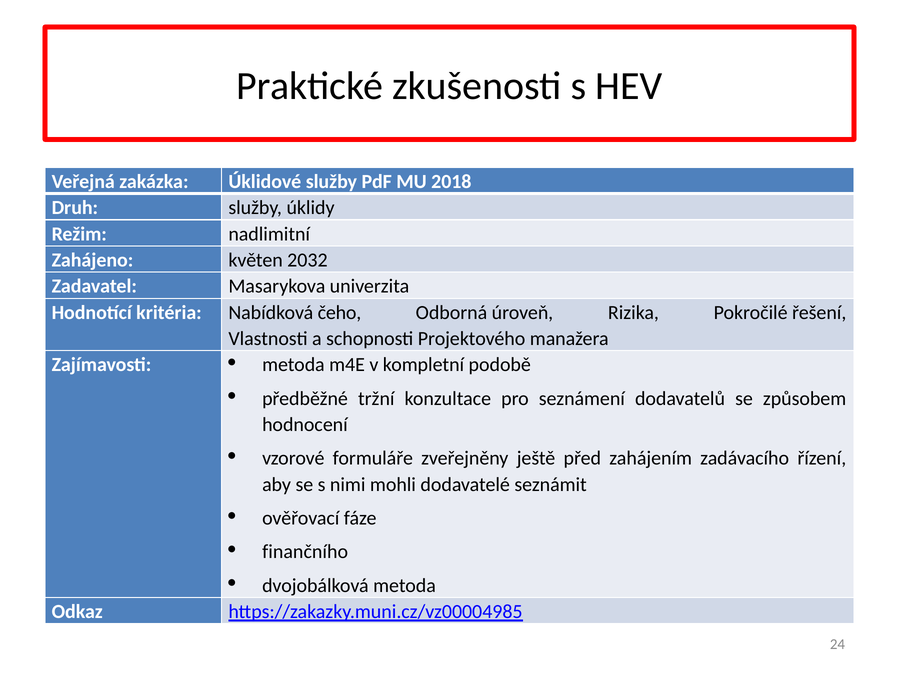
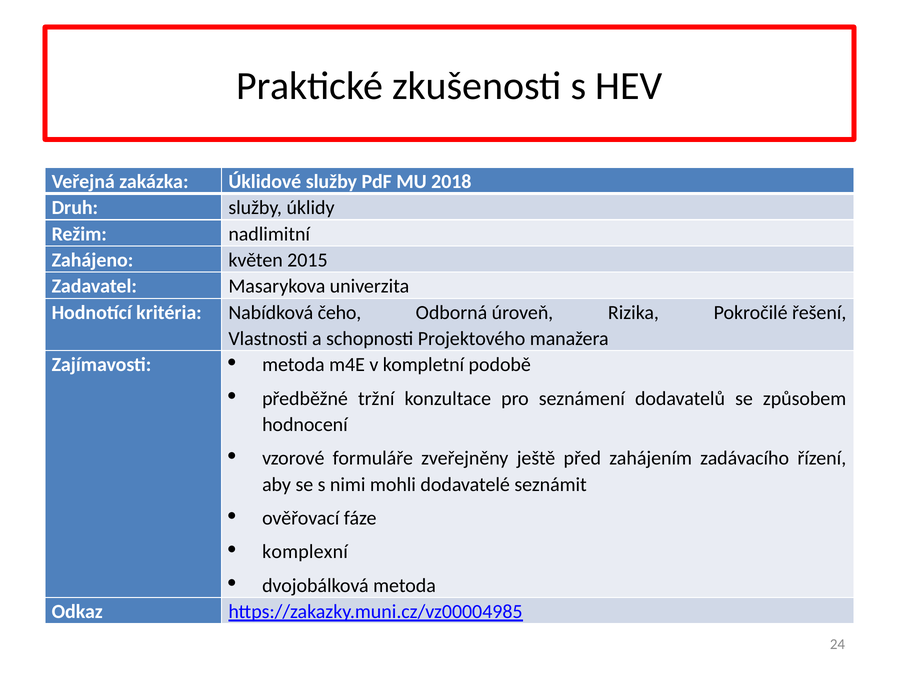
2032: 2032 -> 2015 (307, 260)
finančního: finančního -> komplexní (305, 551)
